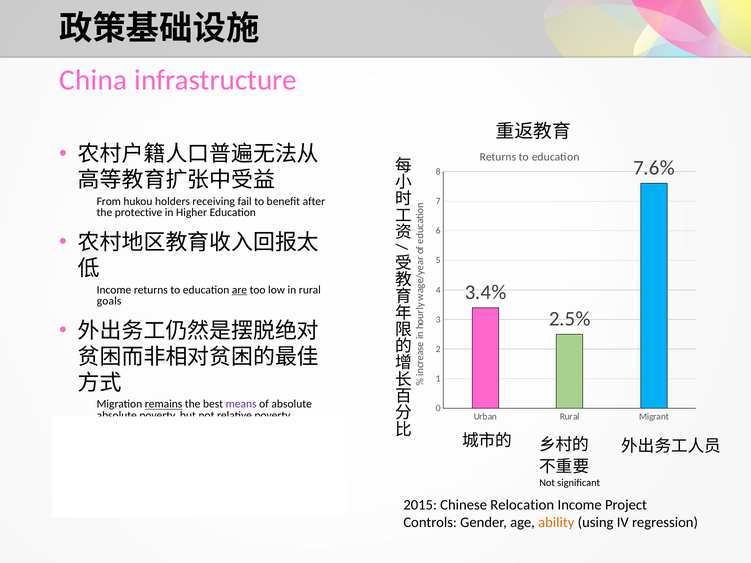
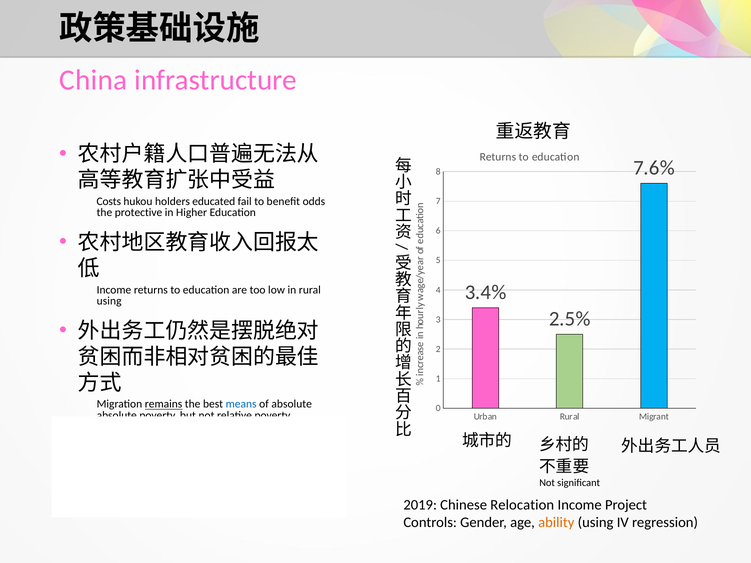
From: From -> Costs (109, 202)
receiving: receiving -> educated (214, 202)
after: after -> odds (314, 202)
are underline: present -> none (239, 290)
goals: goals -> using (109, 301)
means colour: purple -> blue (241, 404)
2015: 2015 -> 2019 (420, 505)
